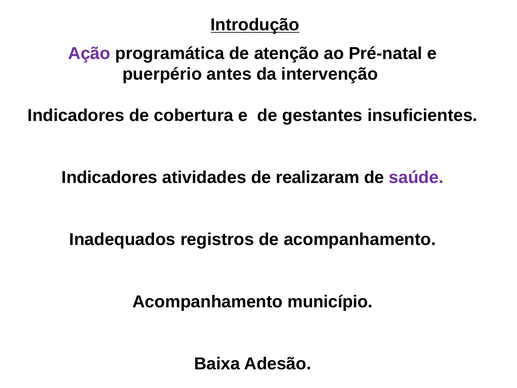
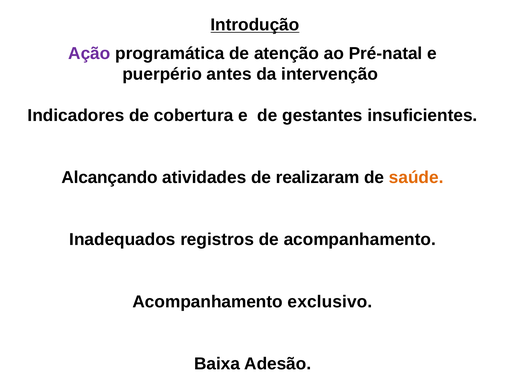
Indicadores: Indicadores -> Alcançando (110, 177)
saúde colour: purple -> orange (416, 177)
município: município -> exclusivo (330, 301)
